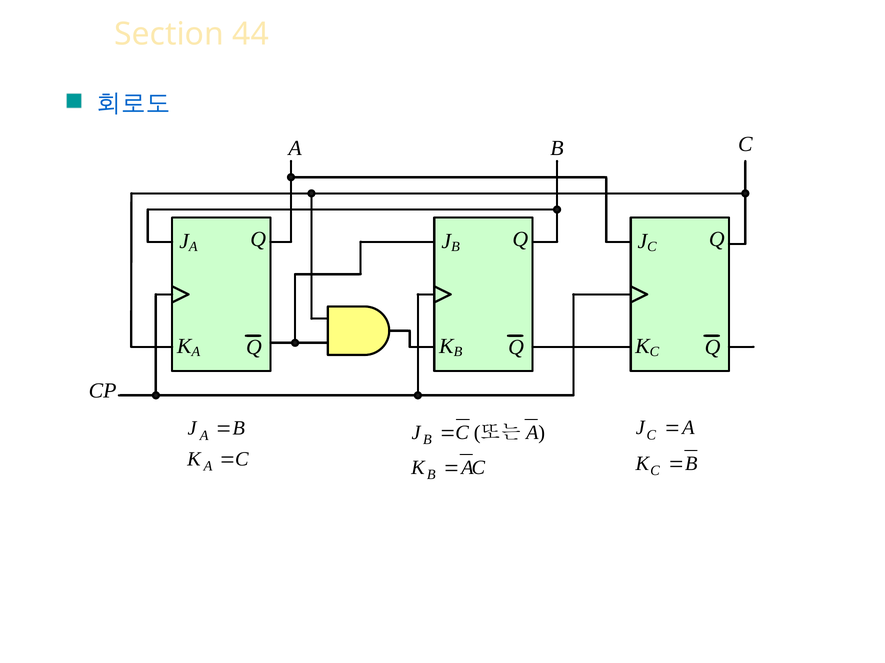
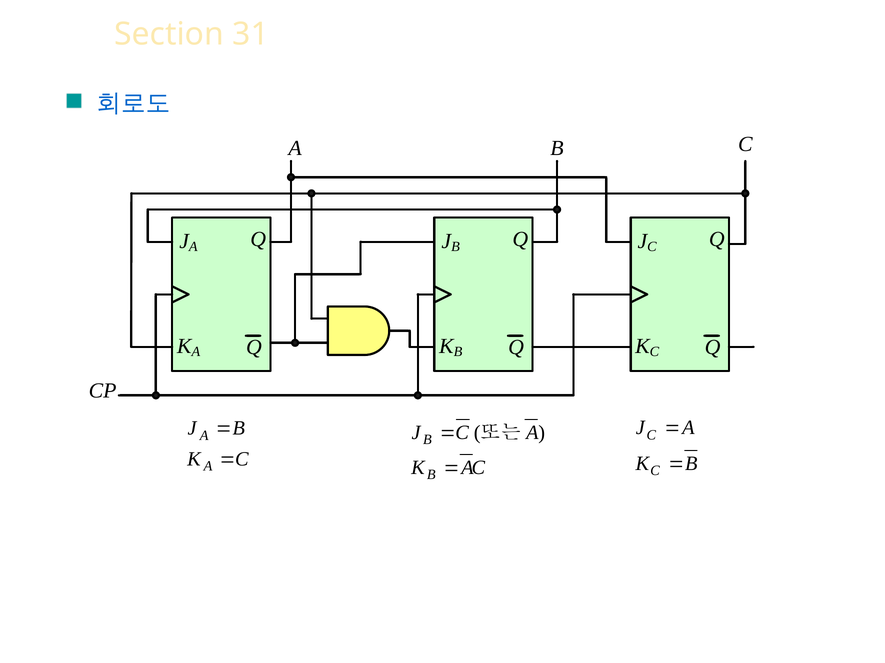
44: 44 -> 31 (251, 34)
